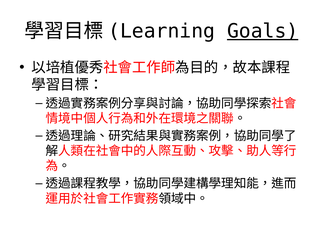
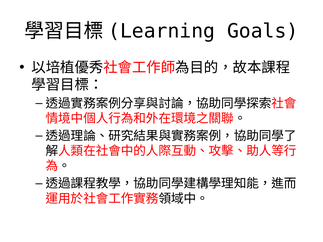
Goals underline: present -> none (263, 31)
